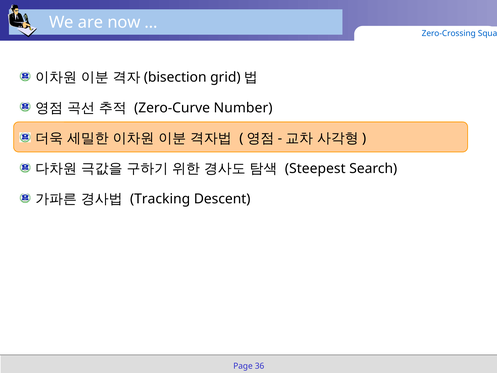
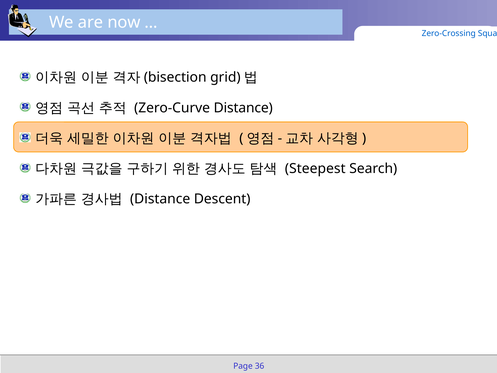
Zero-Curve Number: Number -> Distance (243, 108)
Tracking: Tracking -> Distance (160, 199)
